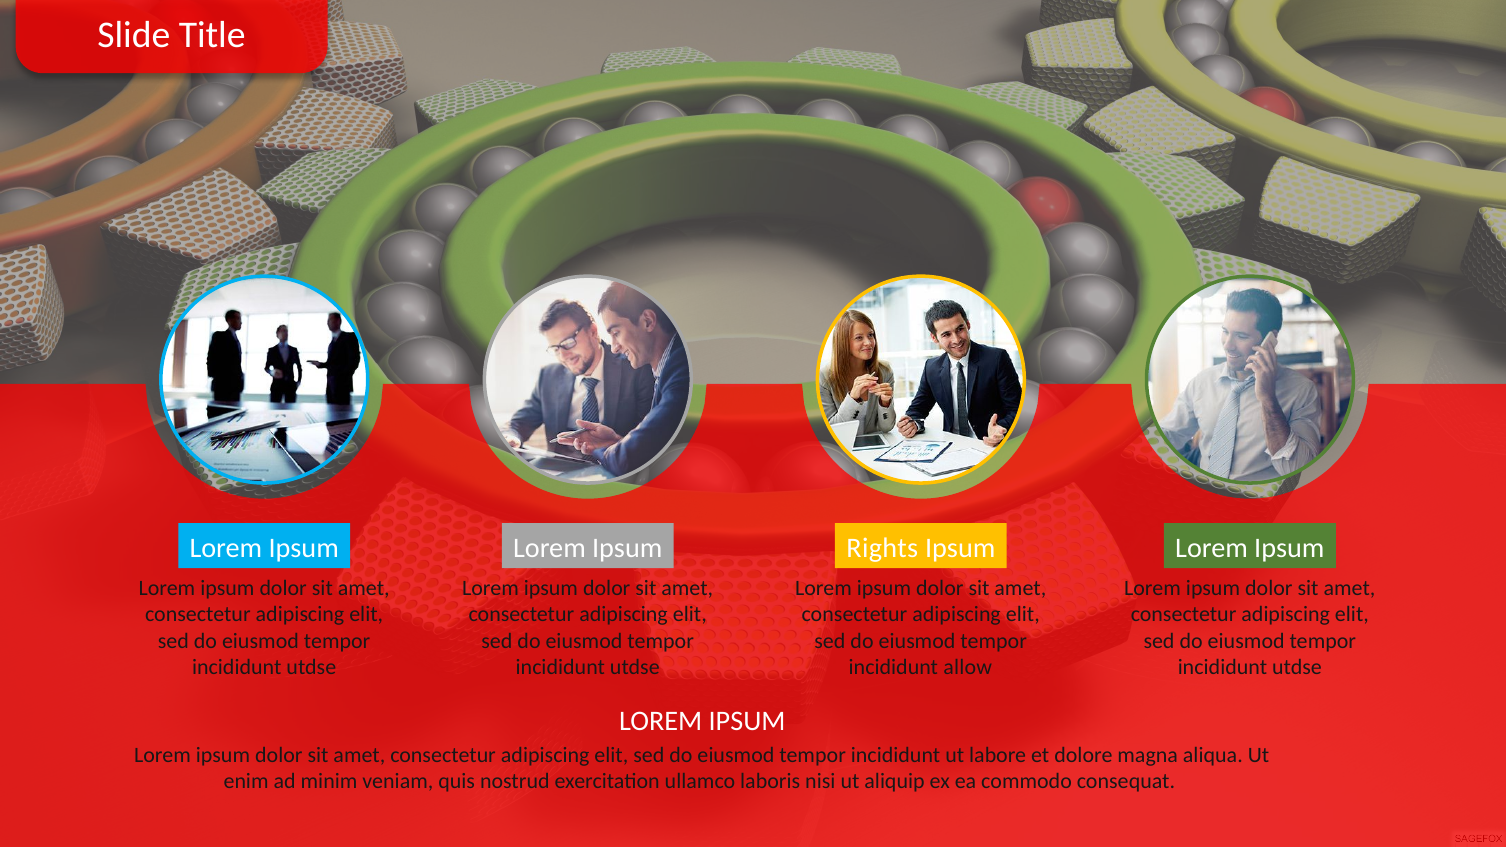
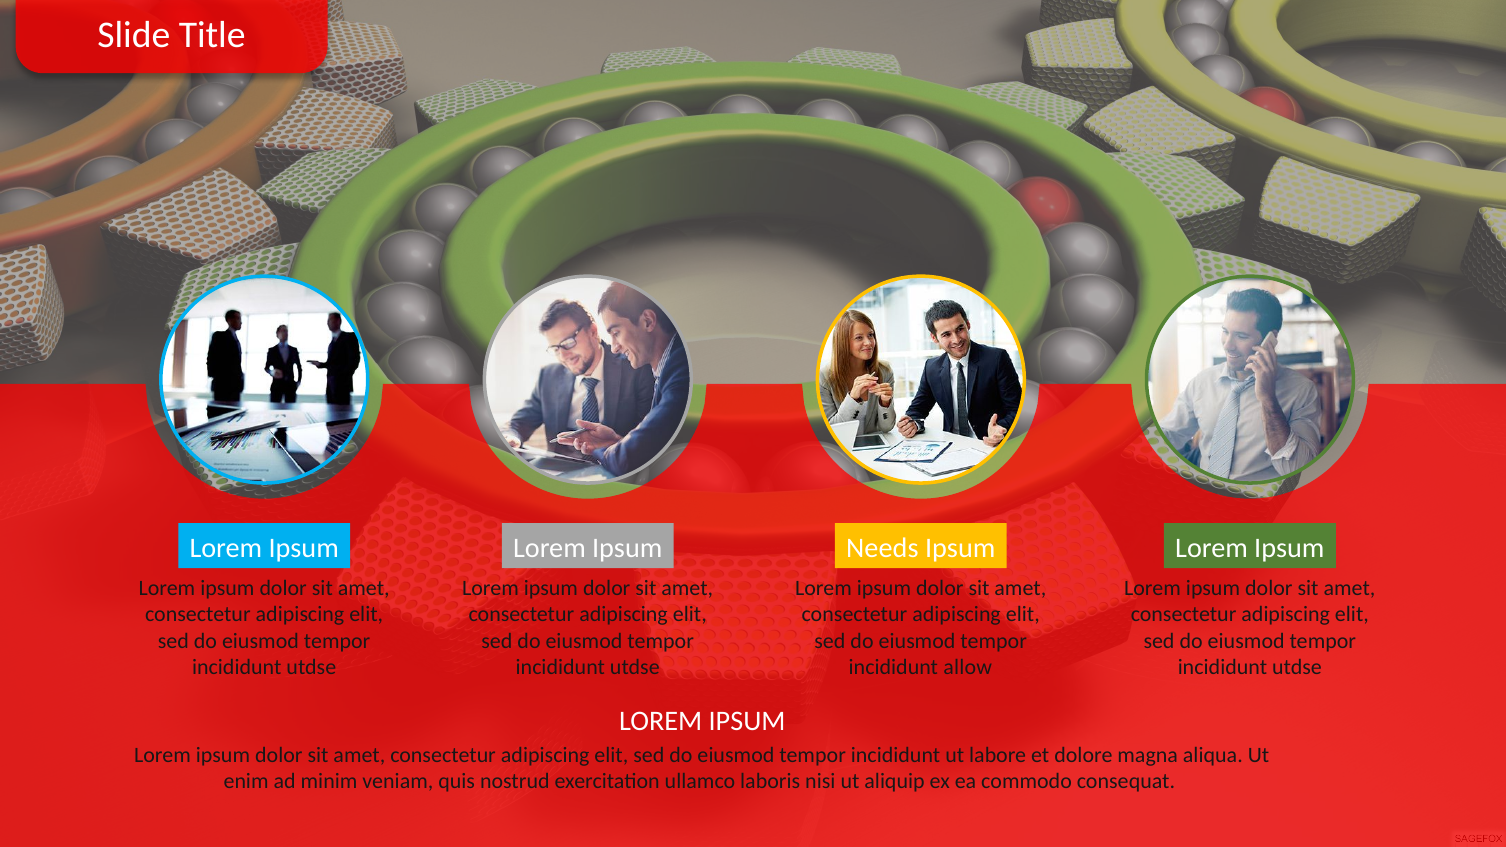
Rights: Rights -> Needs (882, 548)
